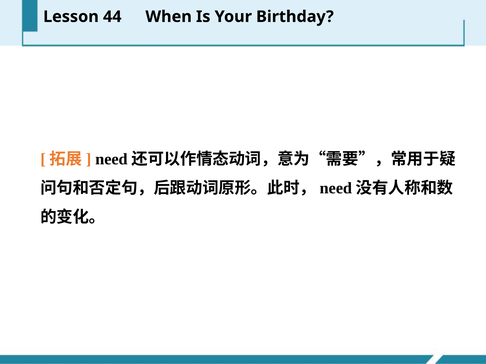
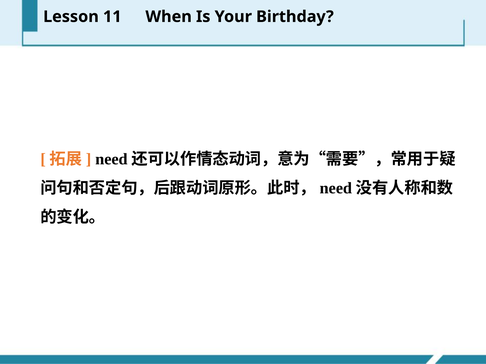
44: 44 -> 11 (112, 17)
